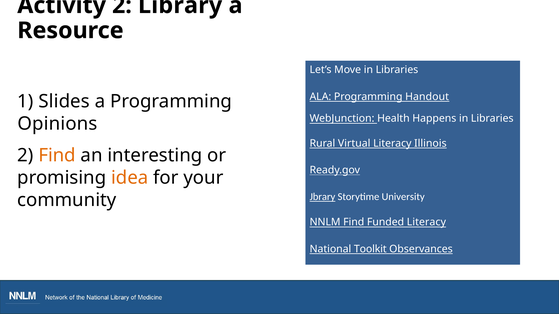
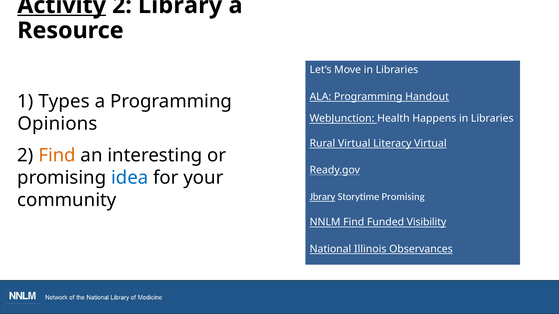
Activity underline: none -> present (62, 5)
Slides: Slides -> Types (64, 102)
Literacy Illinois: Illinois -> Virtual (430, 143)
idea colour: orange -> blue (130, 178)
Storytime University: University -> Promising (403, 197)
Funded Literacy: Literacy -> Visibility (426, 222)
Toolkit: Toolkit -> Illinois (370, 249)
